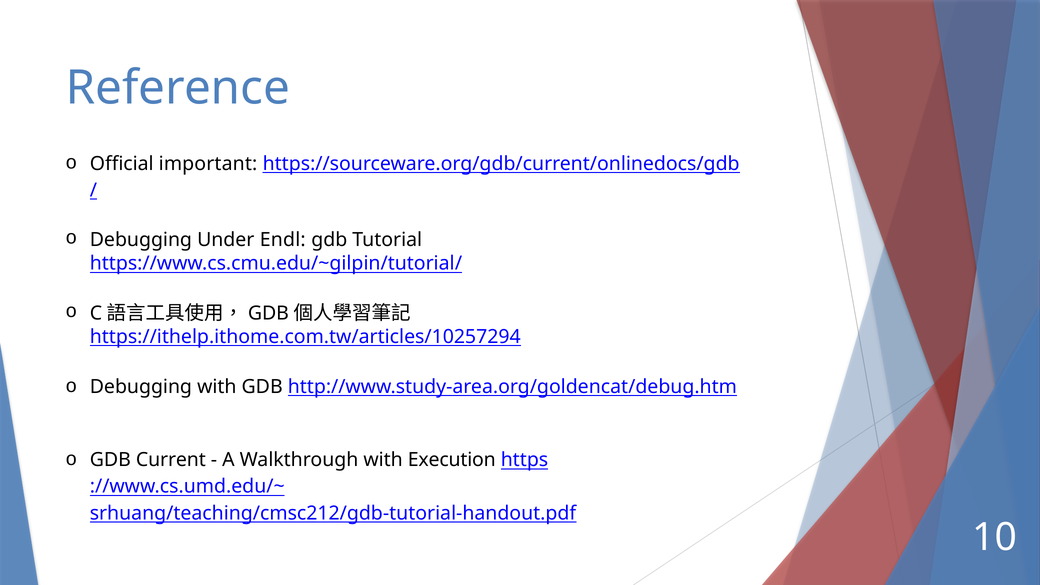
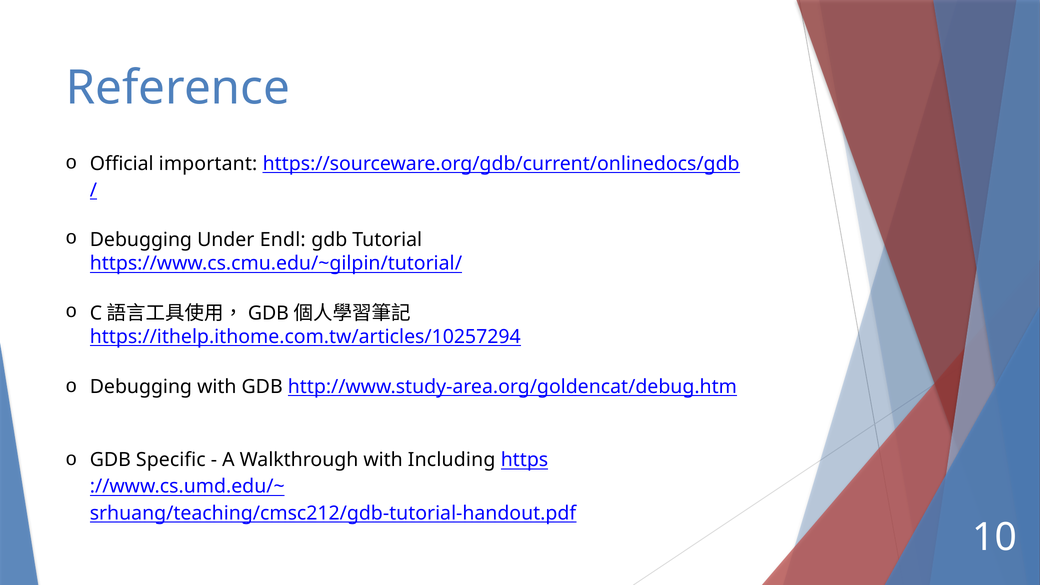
Current: Current -> Specific (171, 460)
Execution: Execution -> Including (452, 460)
